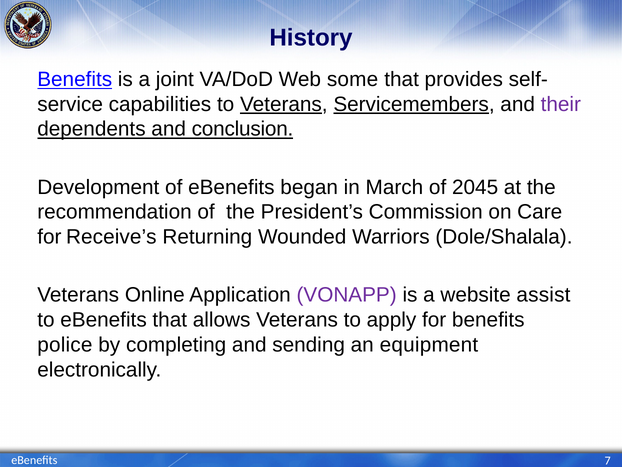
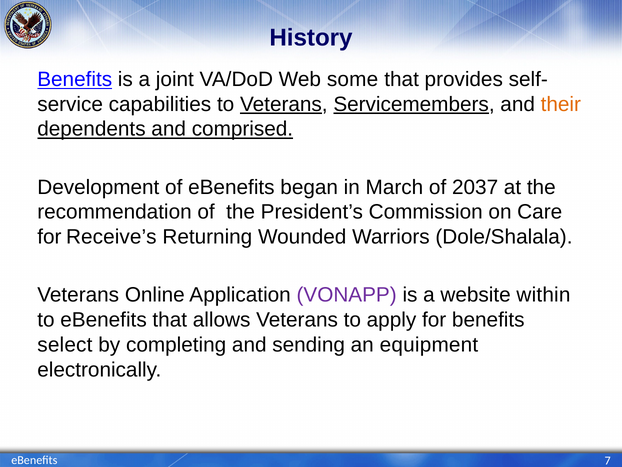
their colour: purple -> orange (561, 104)
conclusion: conclusion -> comprised (242, 129)
2045: 2045 -> 2037 (475, 187)
assist: assist -> within (543, 295)
police: police -> select (65, 345)
